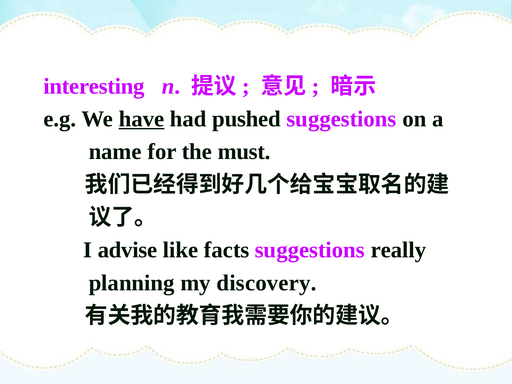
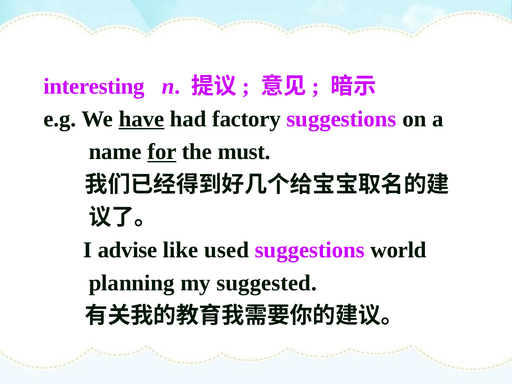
pushed: pushed -> factory (247, 119)
for underline: none -> present (162, 152)
facts: facts -> used (227, 250)
really: really -> world (399, 250)
discovery: discovery -> suggested (267, 283)
